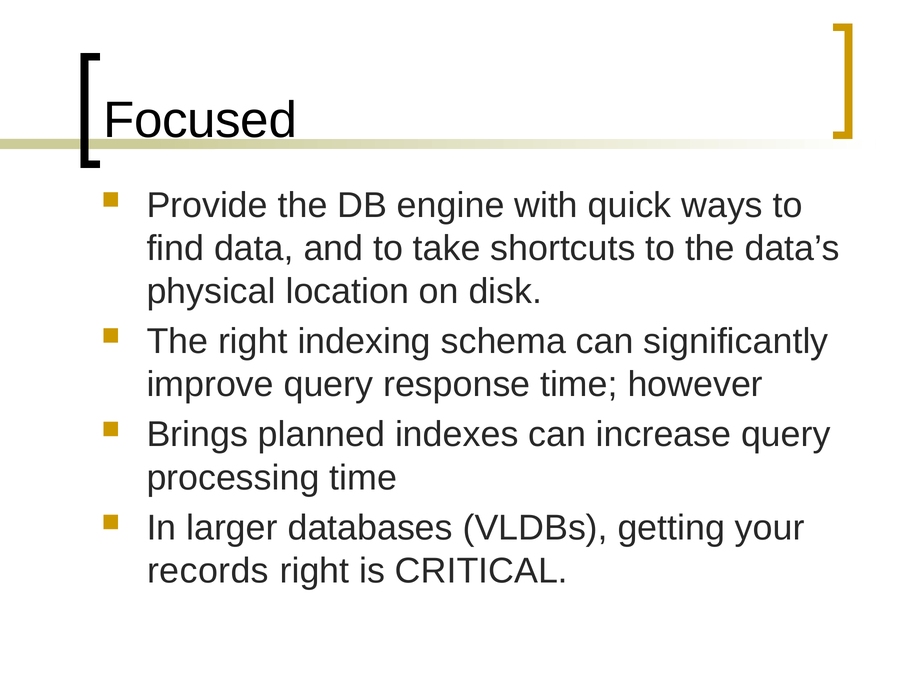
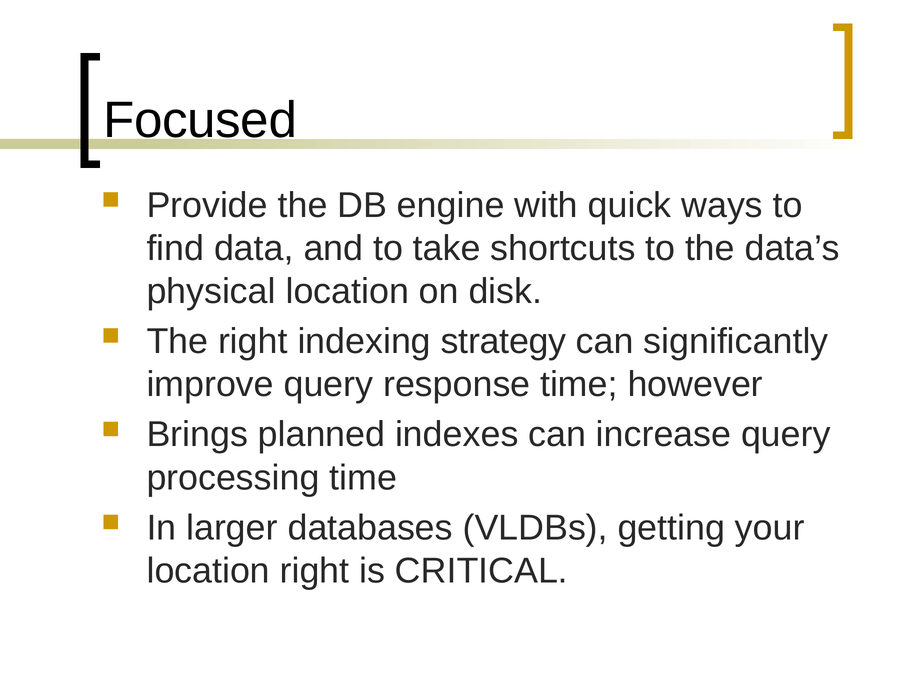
schema: schema -> strategy (504, 342)
records: records -> location (208, 571)
